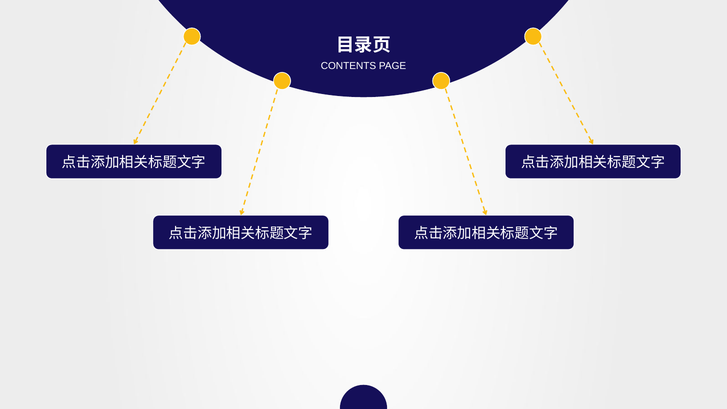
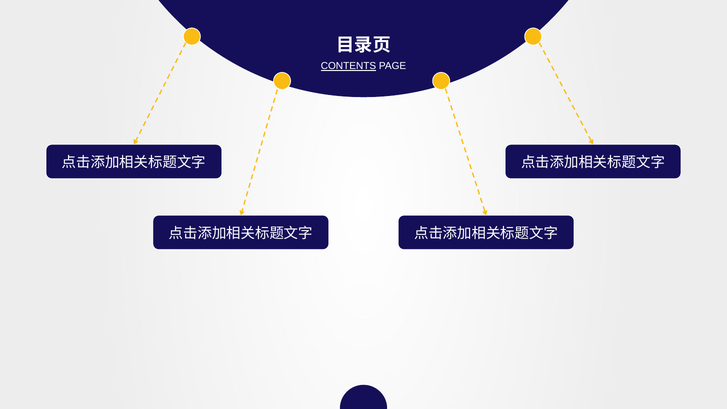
CONTENTS underline: none -> present (348, 66)
